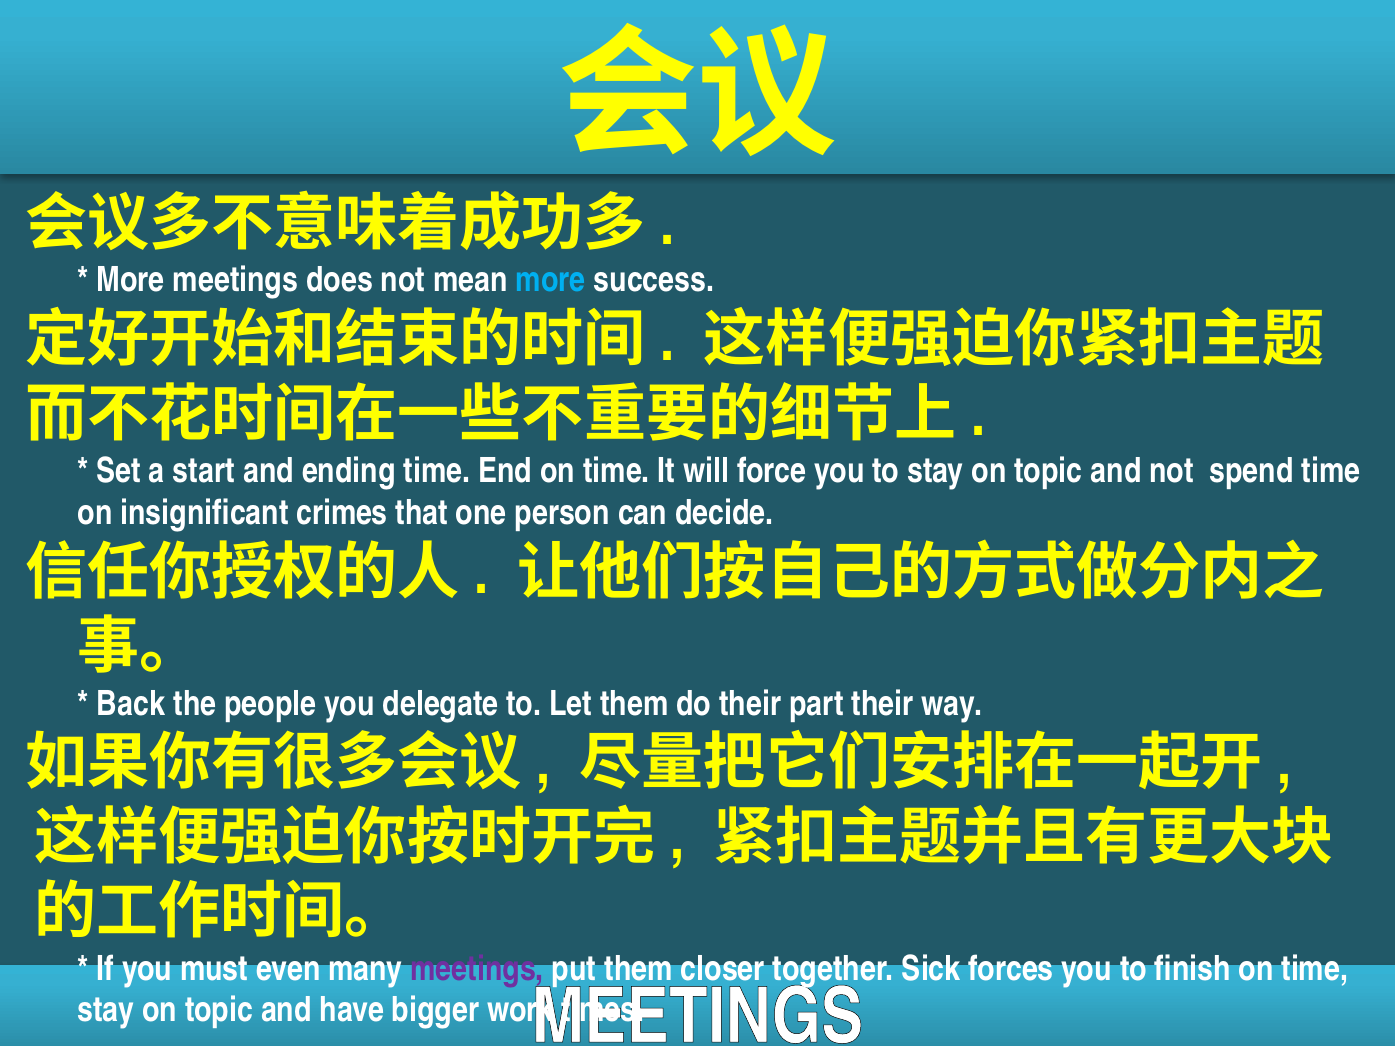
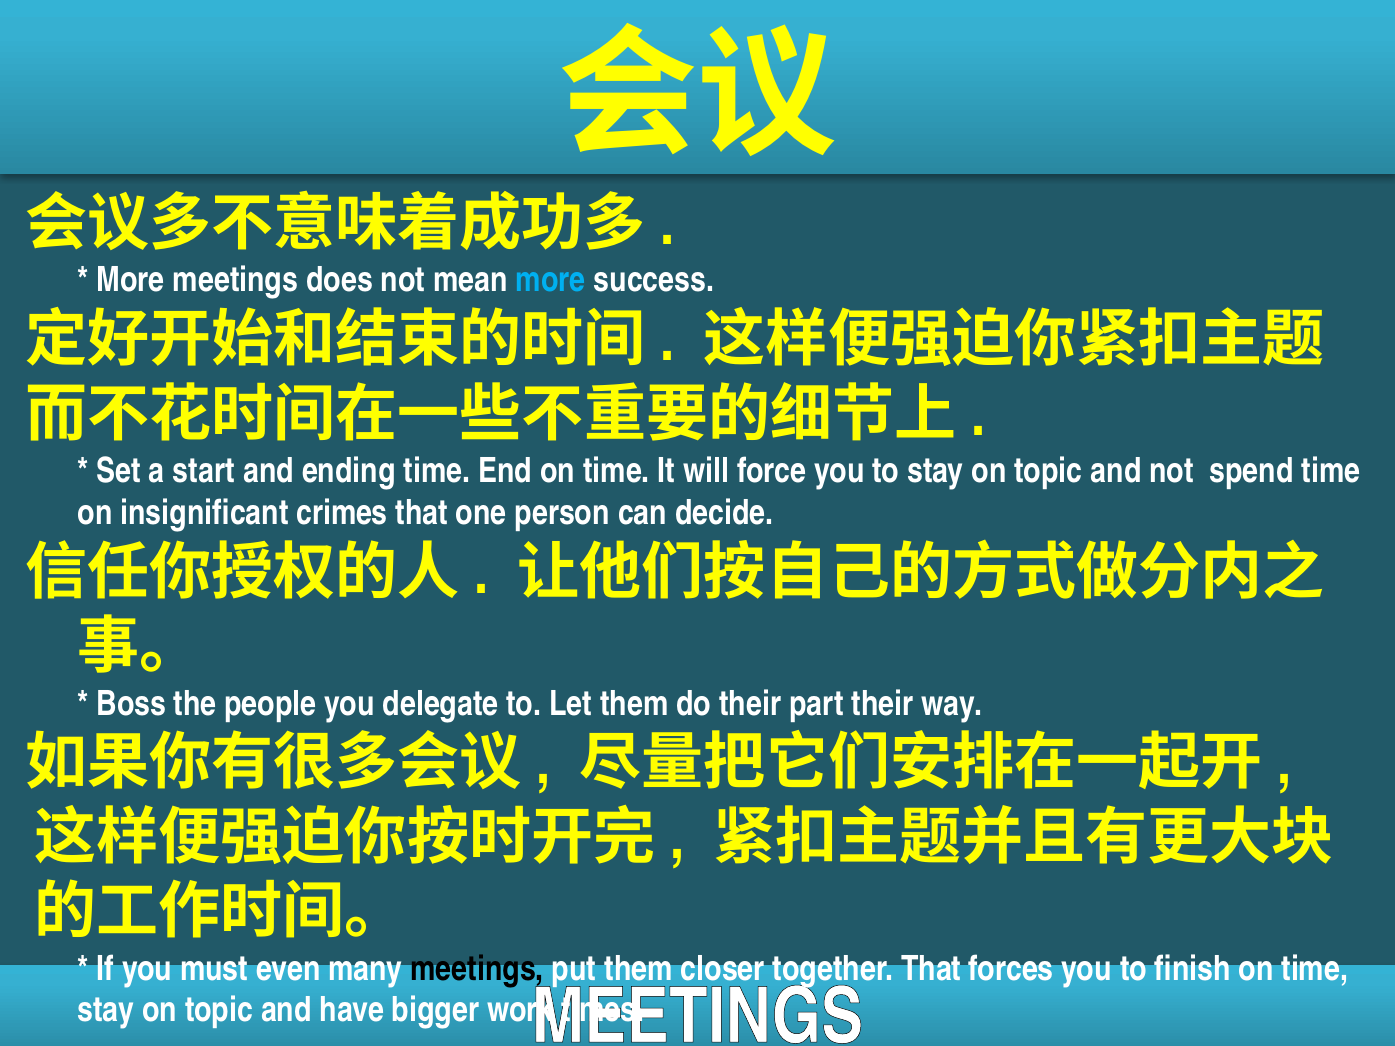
Back: Back -> Boss (131, 704)
meetings colour: purple -> black (477, 969)
together Sick: Sick -> That (932, 969)
